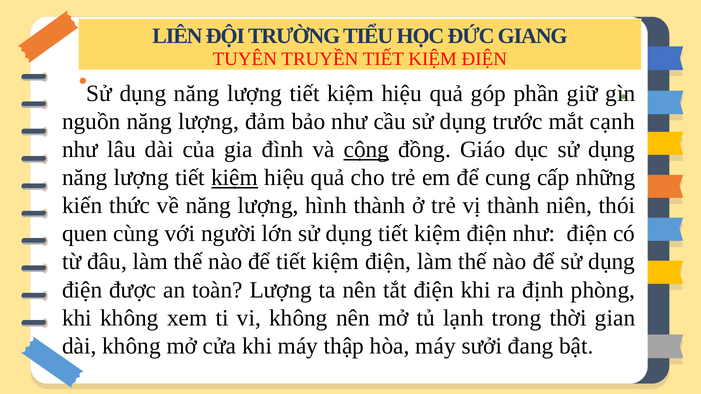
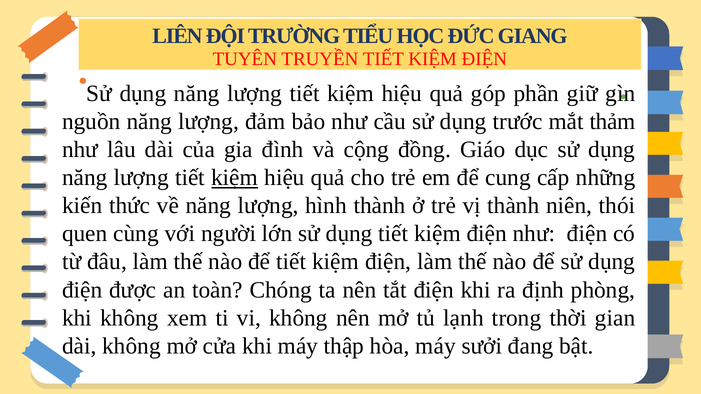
cạnh: cạnh -> thảm (613, 122)
cộng underline: present -> none (366, 150)
toàn Lượng: Lượng -> Chóng (281, 290)
